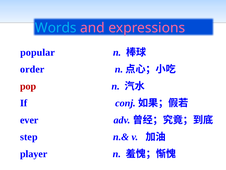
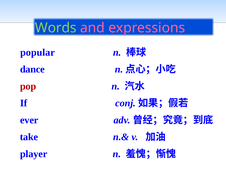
Words colour: light blue -> light green (56, 28)
order: order -> dance (32, 69)
step: step -> take (29, 137)
